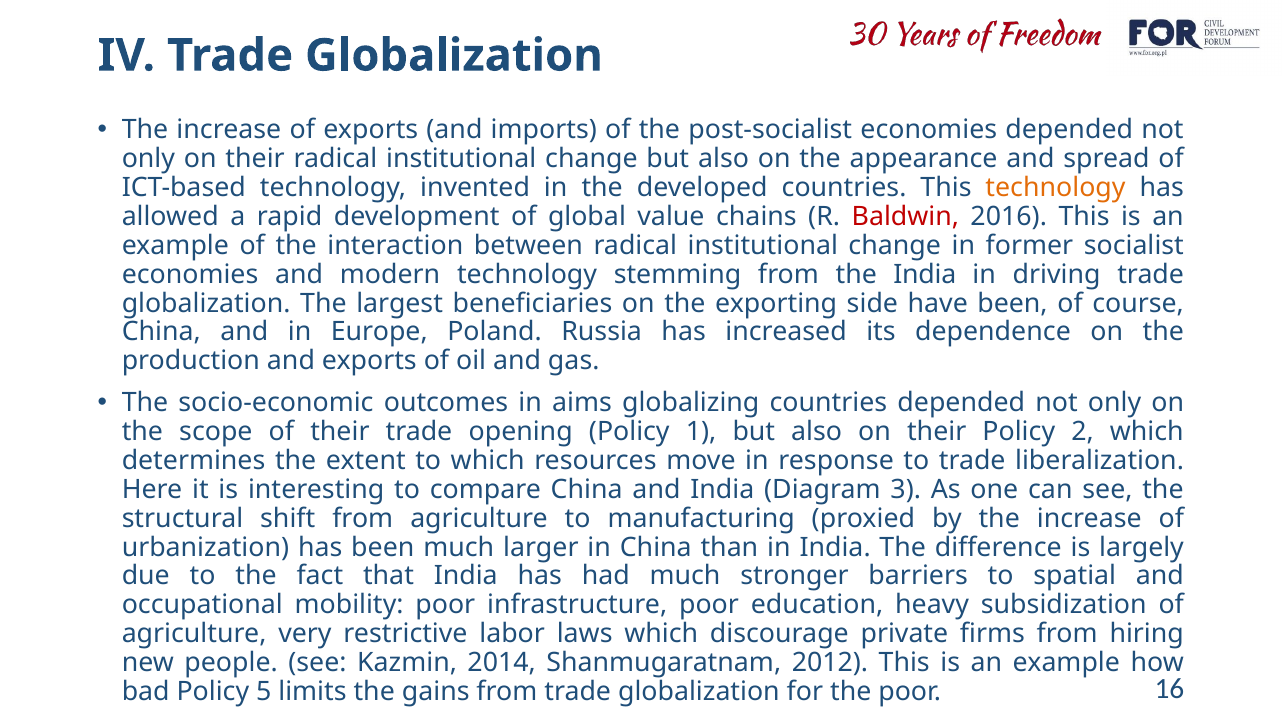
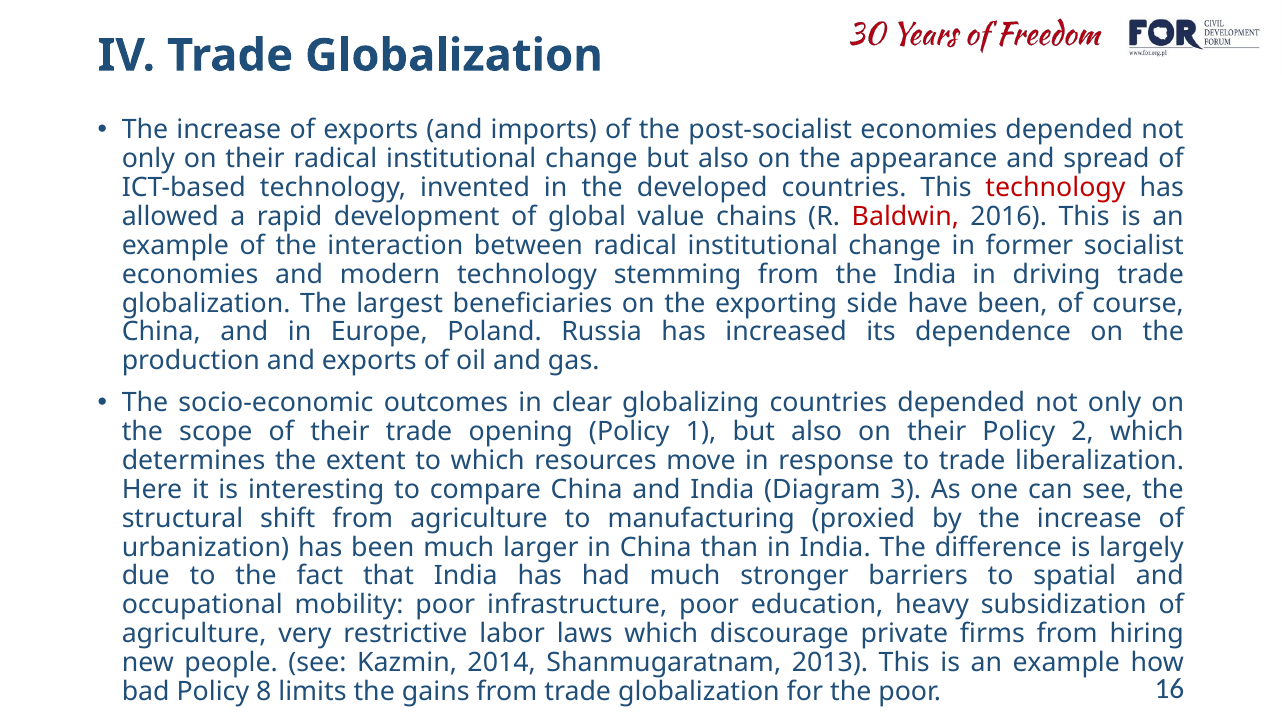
technology colour: orange -> red (1056, 188)
aims: aims -> clear (582, 403)
2012: 2012 -> 2013 (830, 663)
5: 5 -> 8 (264, 692)
